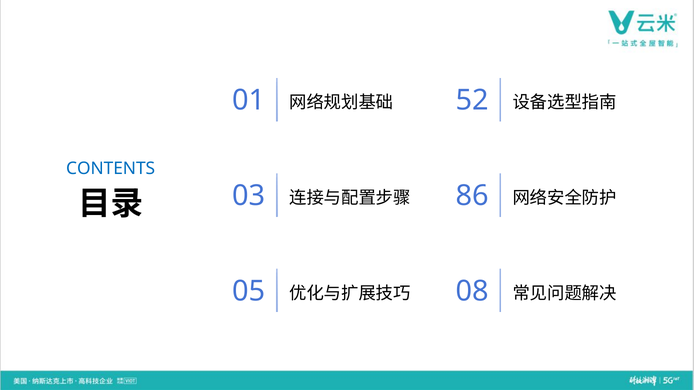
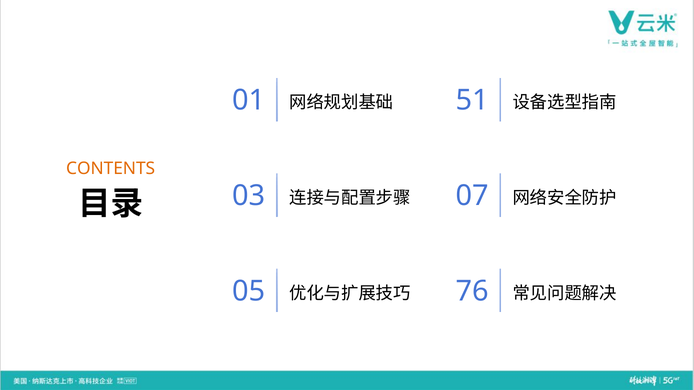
52: 52 -> 51 (472, 100)
CONTENTS colour: blue -> orange (111, 169)
86: 86 -> 07 (472, 196)
08: 08 -> 76 (472, 291)
